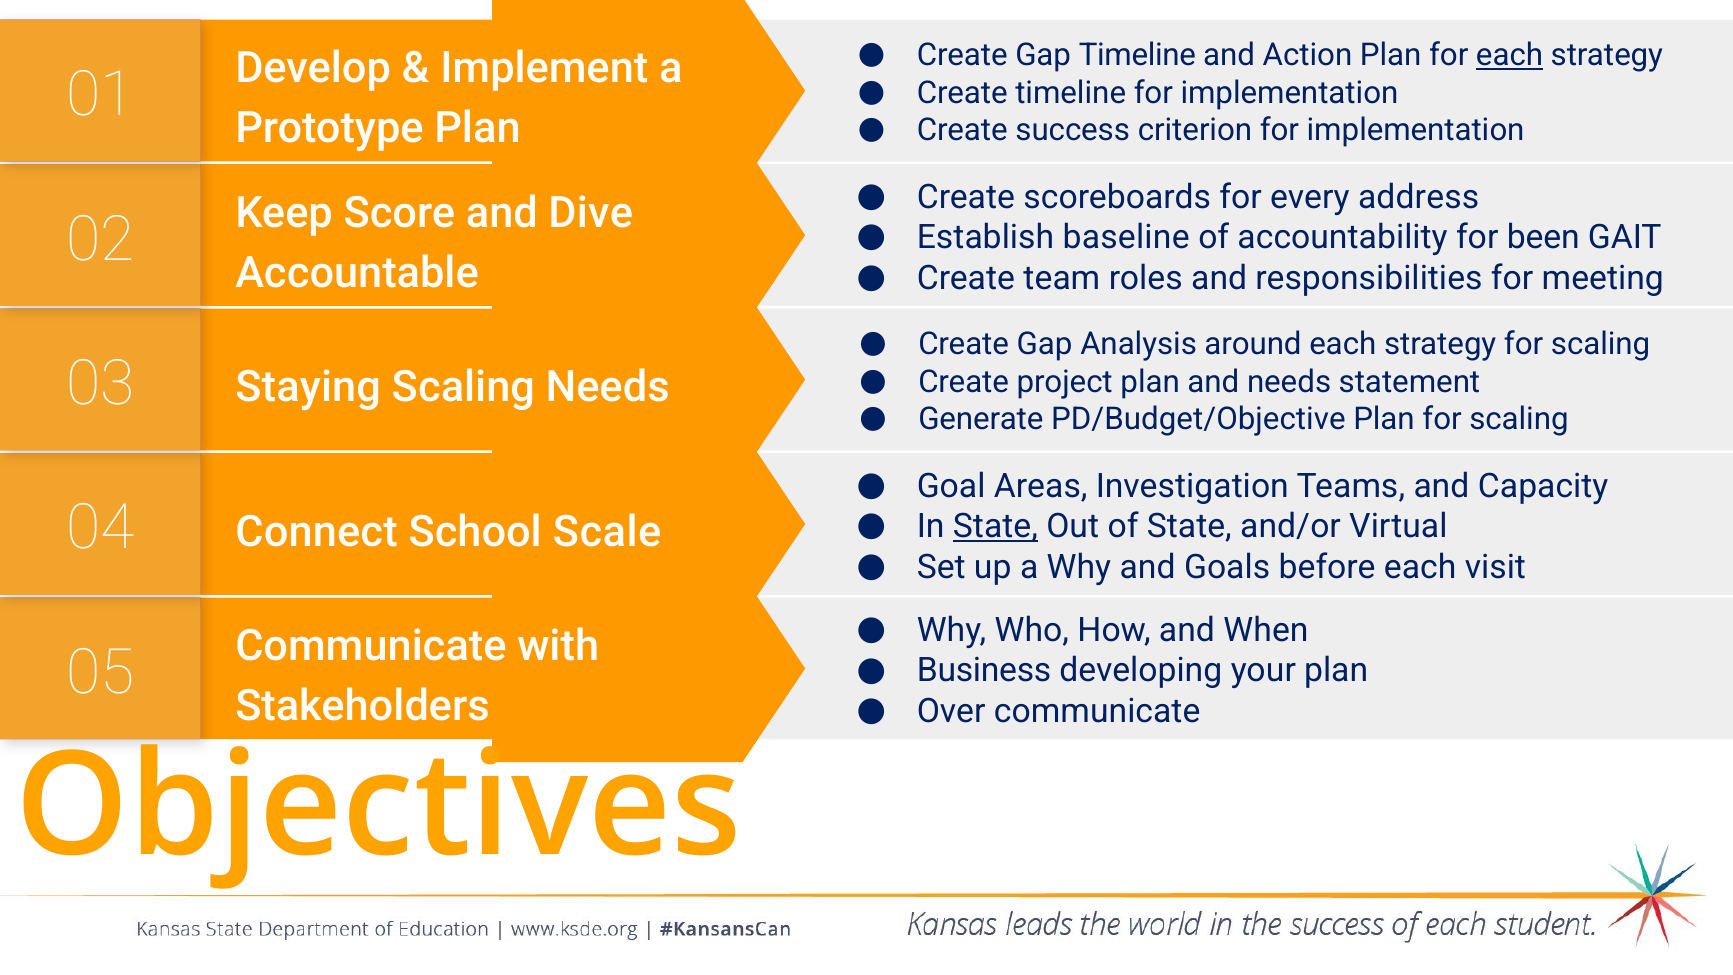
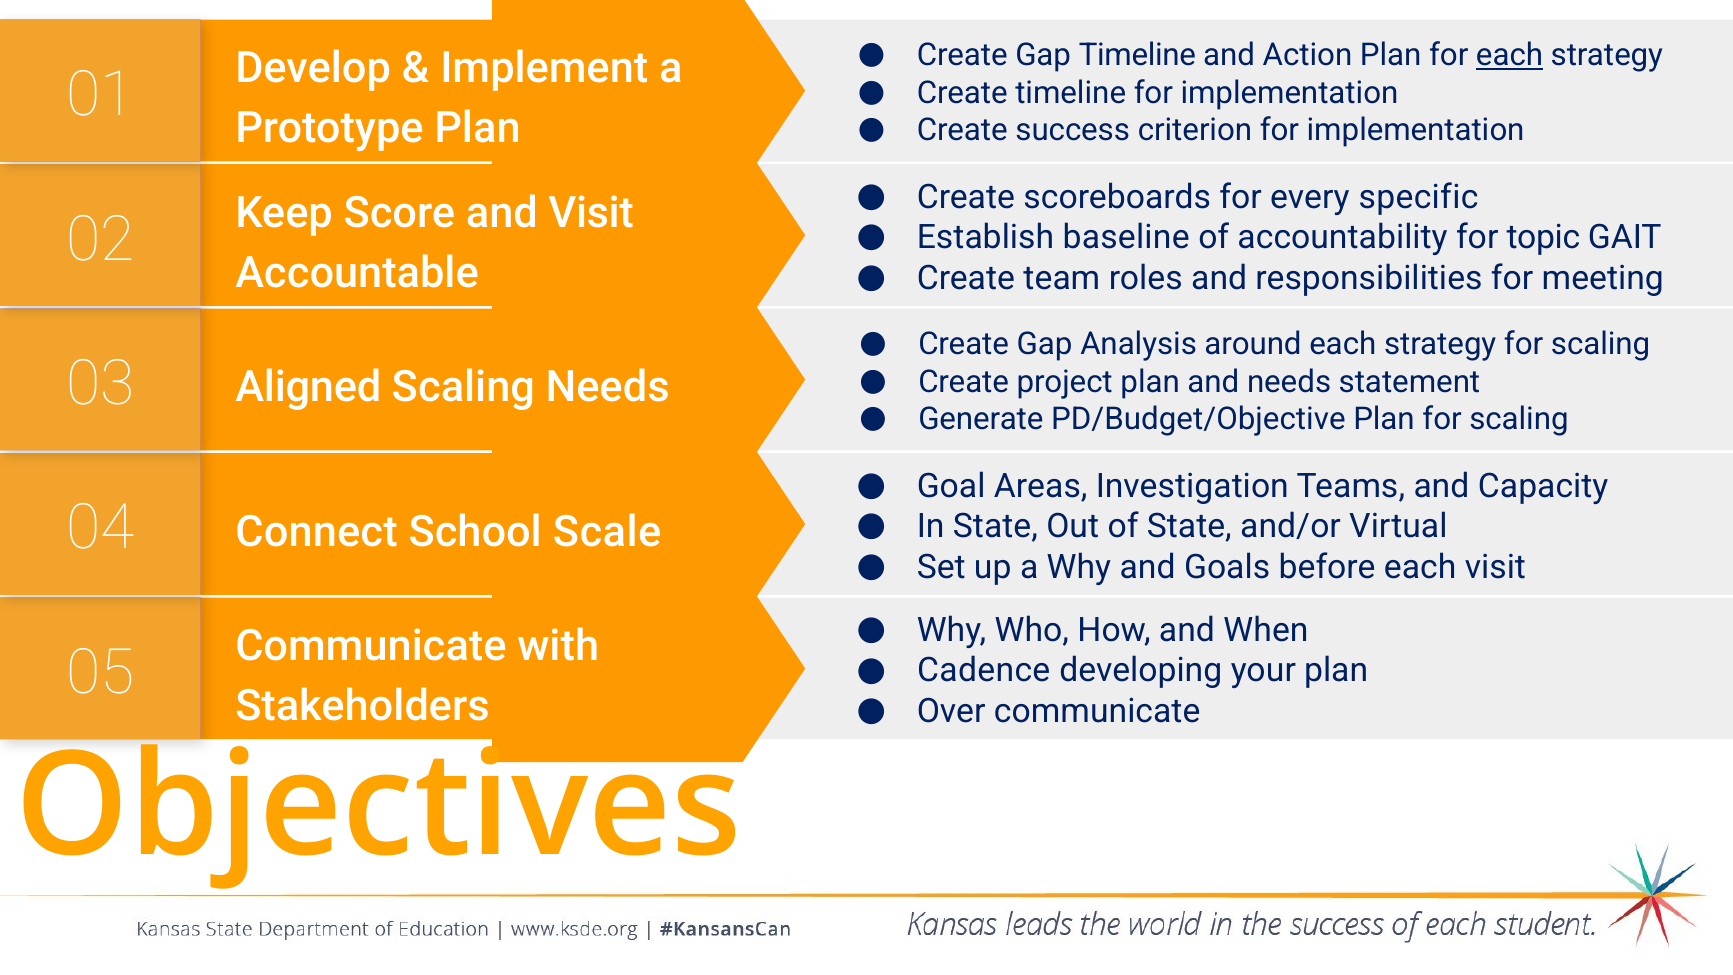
address: address -> specific (1419, 197)
and Dive: Dive -> Visit (591, 213)
been: been -> topic (1543, 238)
Staying: Staying -> Aligned (308, 387)
State underline: present -> none (995, 526)
Business: Business -> Cadence (984, 671)
